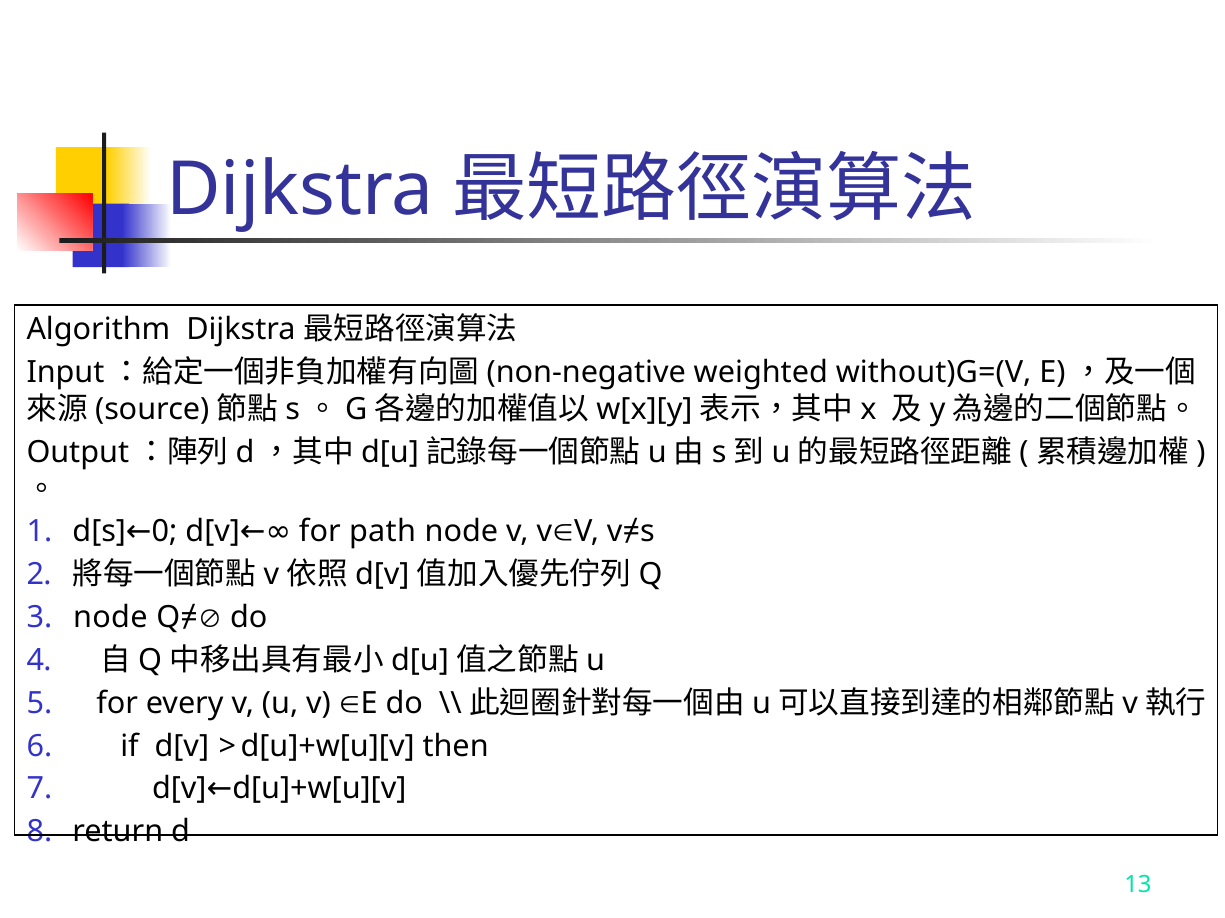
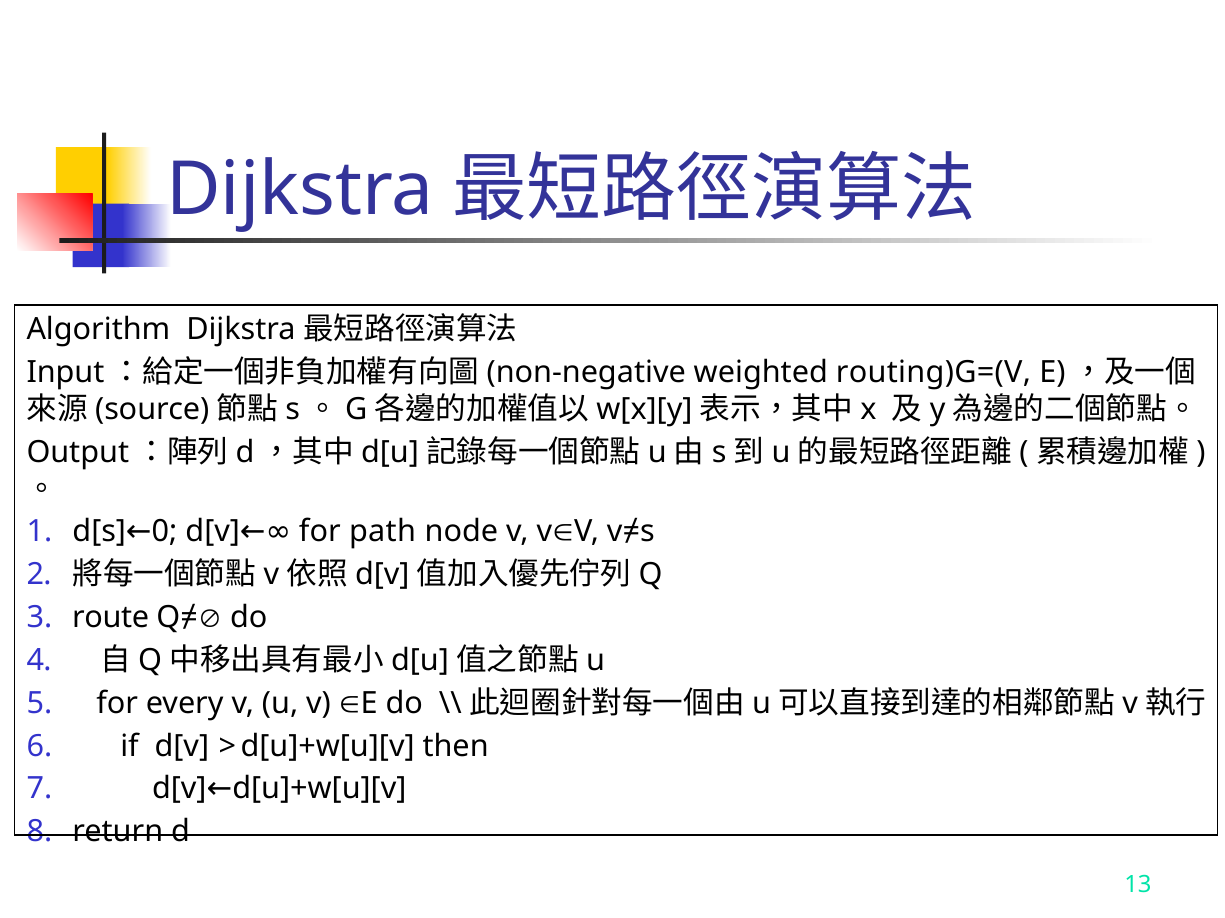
without)G=(V: without)G=(V -> routing)G=(V (933, 373)
node: node -> route (111, 618)
